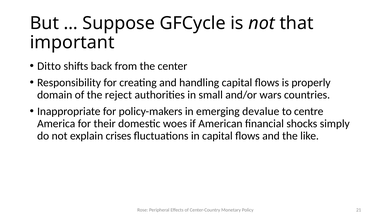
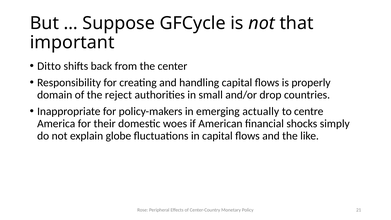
wars: wars -> drop (271, 95)
devalue: devalue -> actually (261, 111)
crises: crises -> globe (118, 136)
